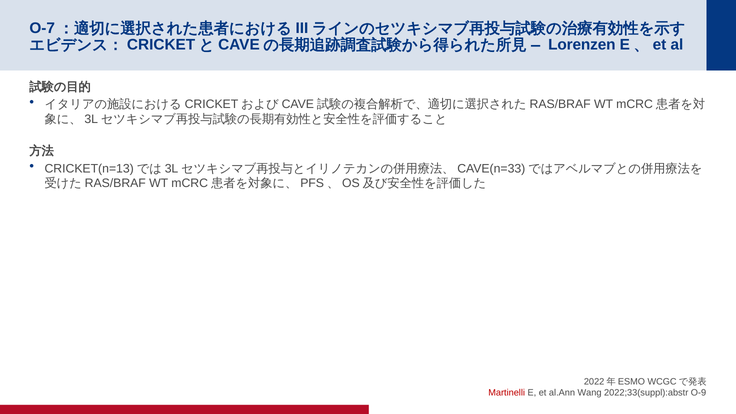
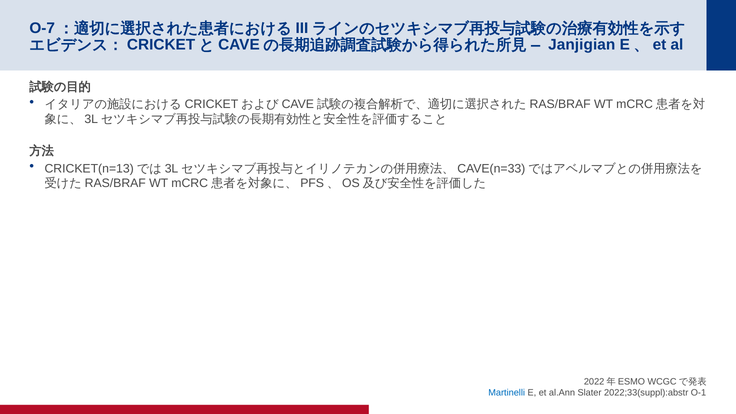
Lorenzen: Lorenzen -> Janjigian (582, 45)
Martinelli colour: red -> blue (507, 393)
Wang: Wang -> Slater (590, 393)
O-9: O-9 -> O-1 (699, 393)
